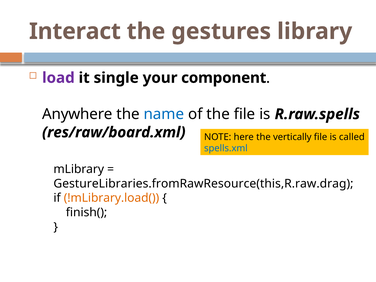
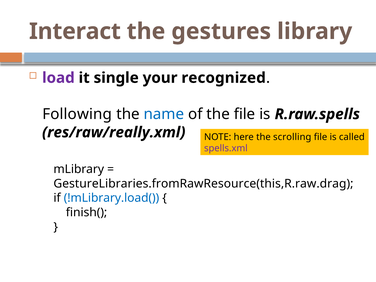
component: component -> recognized (224, 78)
Anywhere: Anywhere -> Following (77, 114)
res/raw/board.xml: res/raw/board.xml -> res/raw/really.xml (114, 132)
vertically: vertically -> scrolling (292, 137)
spells.xml colour: blue -> purple (226, 148)
!mLibrary.load( colour: orange -> blue (111, 198)
